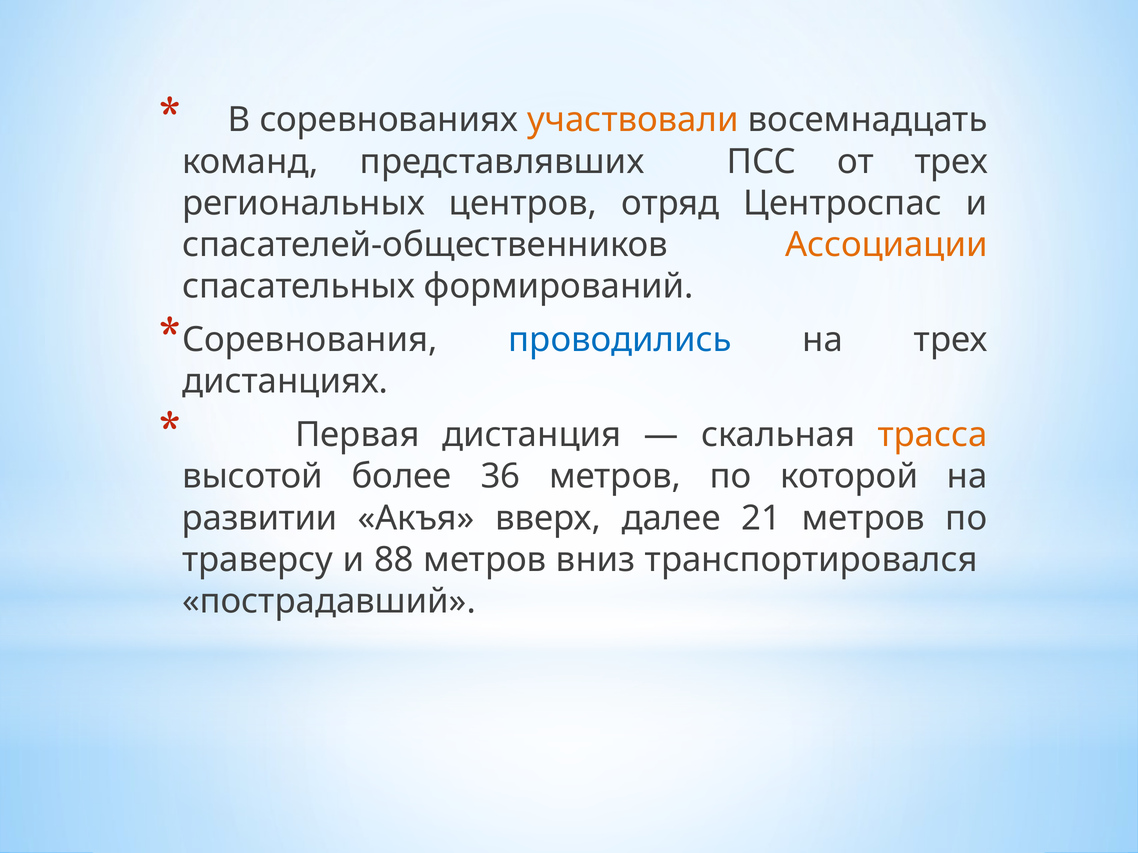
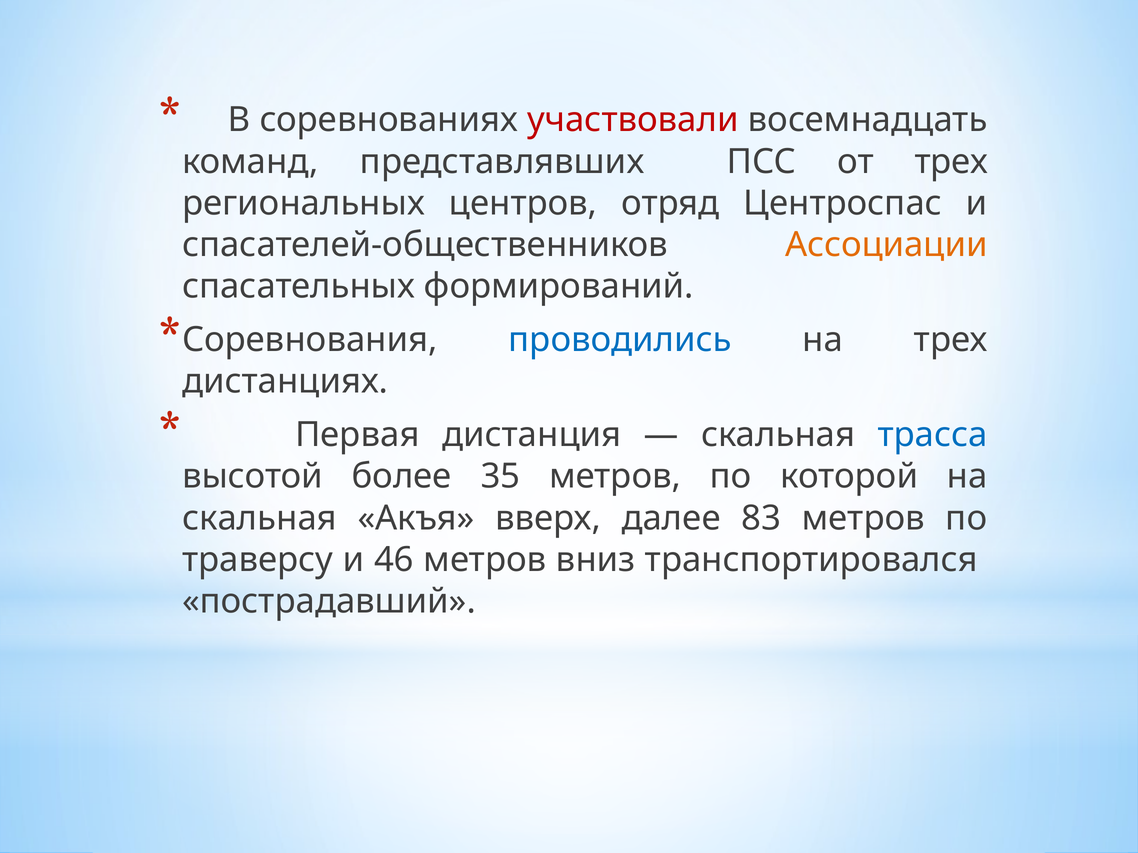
участвовали colour: orange -> red (633, 120)
трасса colour: orange -> blue (933, 435)
36: 36 -> 35 (500, 477)
развитии: развитии -> скальная (260, 518)
21: 21 -> 83 (761, 518)
88: 88 -> 46 (394, 560)
